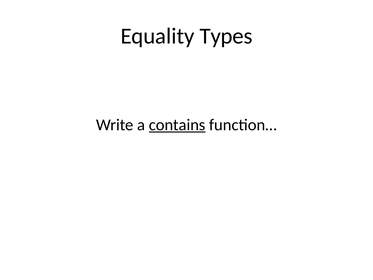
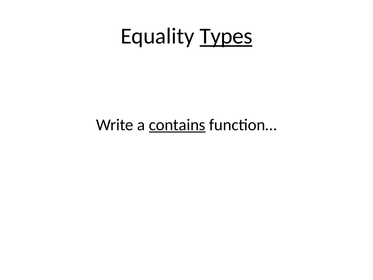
Types underline: none -> present (226, 36)
